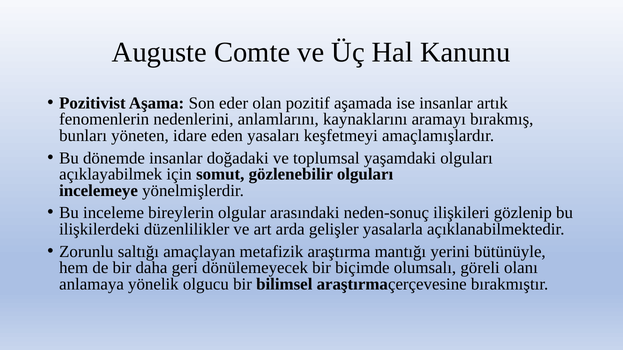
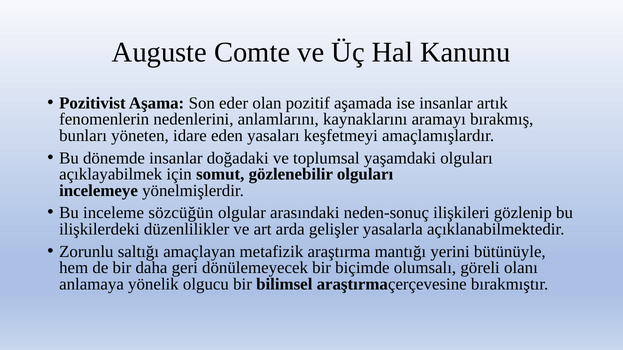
bireylerin: bireylerin -> sözcüğün (181, 213)
